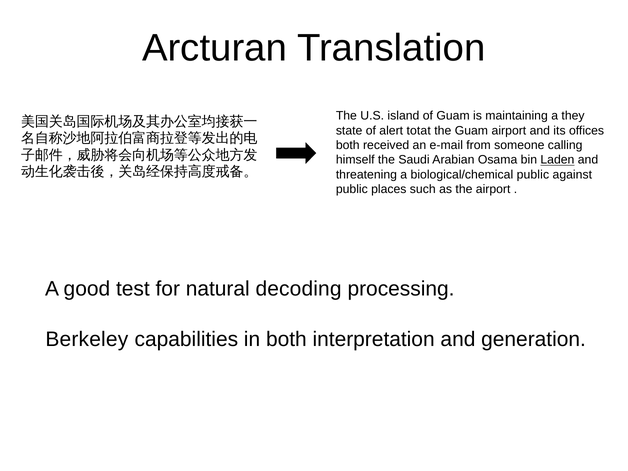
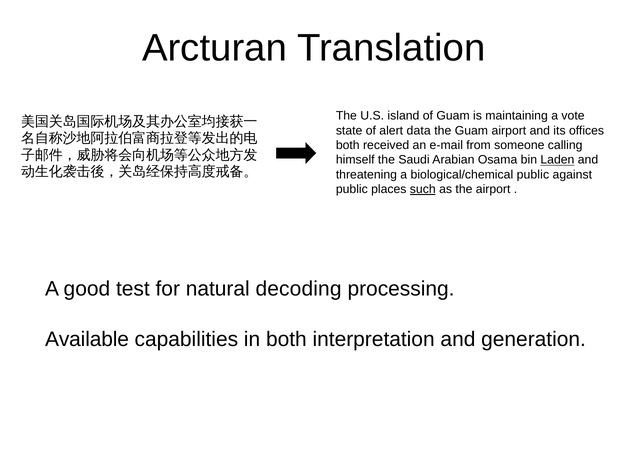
they: they -> vote (573, 116)
totat: totat -> data (419, 131)
such underline: none -> present (423, 189)
Berkeley: Berkeley -> Available (87, 339)
